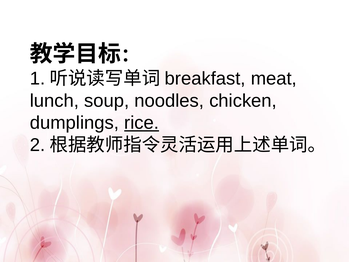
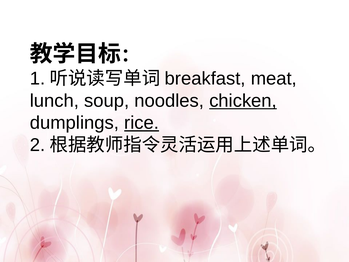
chicken underline: none -> present (243, 101)
